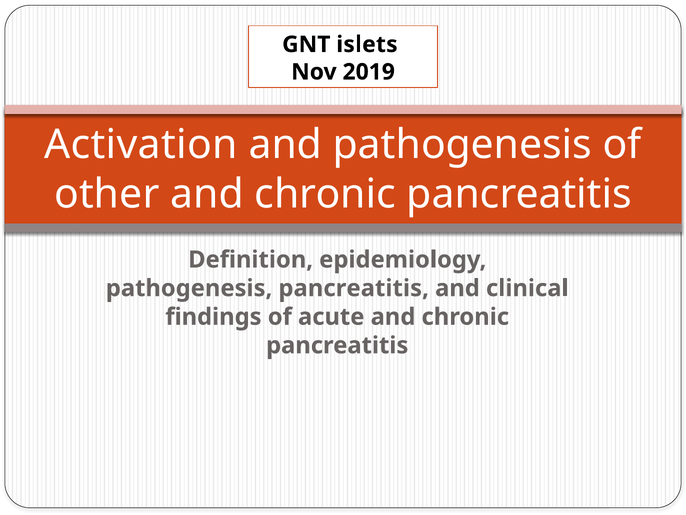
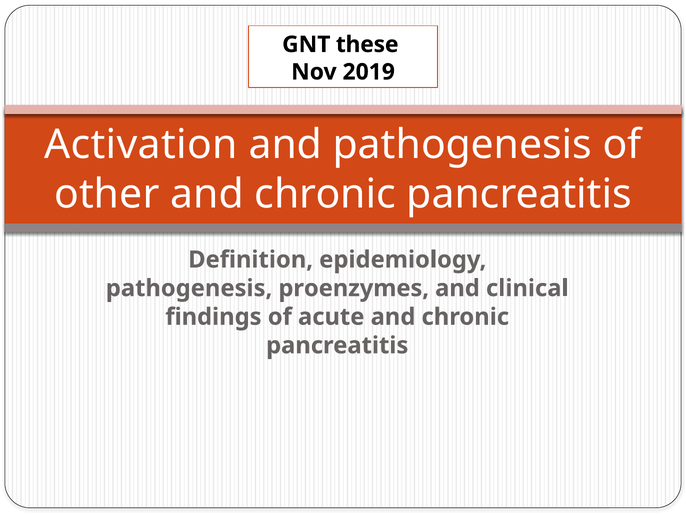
islets: islets -> these (367, 44)
pathogenesis pancreatitis: pancreatitis -> proenzymes (354, 288)
